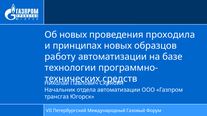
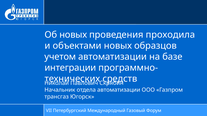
принципах: принципах -> объектами (77, 46)
работу: работу -> учетом (60, 57)
технологии: технологии -> интеграции (70, 68)
